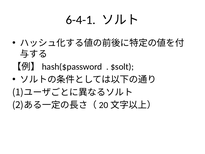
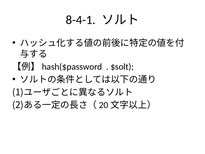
6-4-1: 6-4-1 -> 8-4-1 (81, 20)
